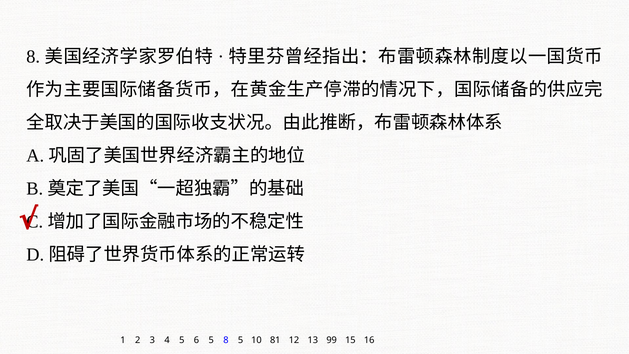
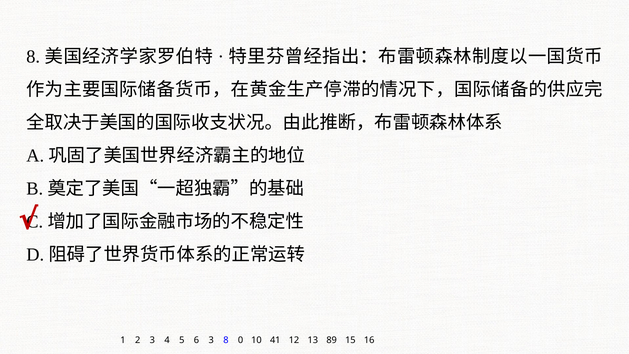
6 5: 5 -> 3 (211, 340)
8 5: 5 -> 0 (241, 340)
81: 81 -> 41 (275, 340)
99: 99 -> 89 (332, 340)
